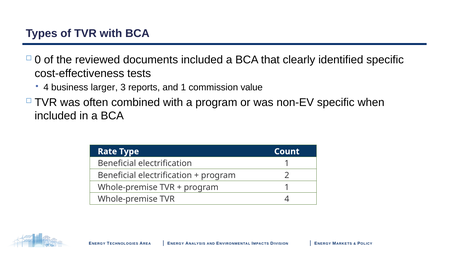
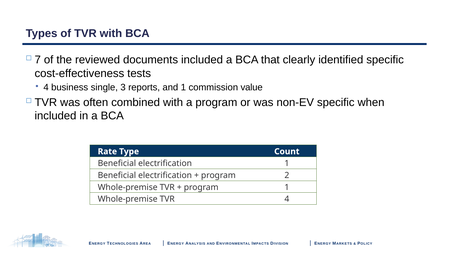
0: 0 -> 7 (38, 60)
larger: larger -> single (104, 87)
